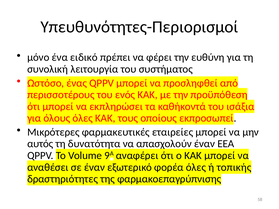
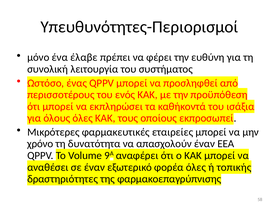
ειδικό: ειδικό -> έλαβε (84, 57)
αυτός: αυτός -> χρόνο (40, 144)
